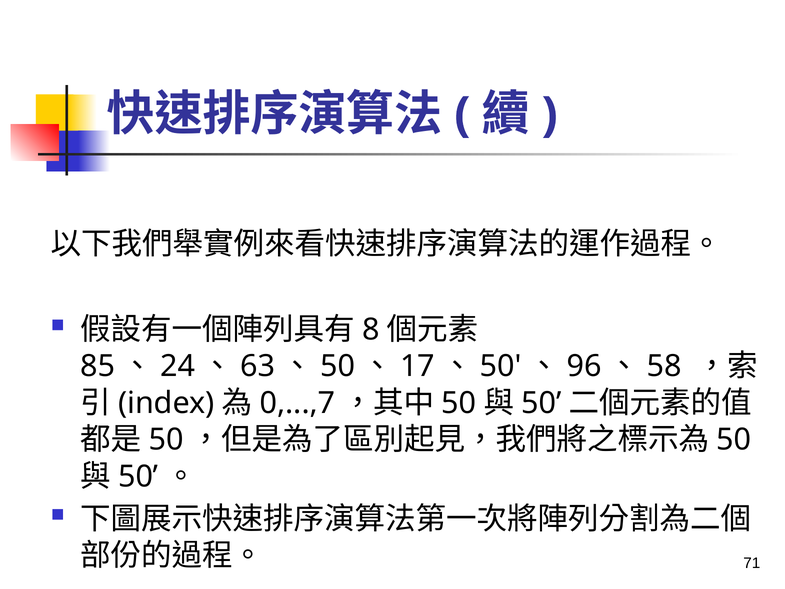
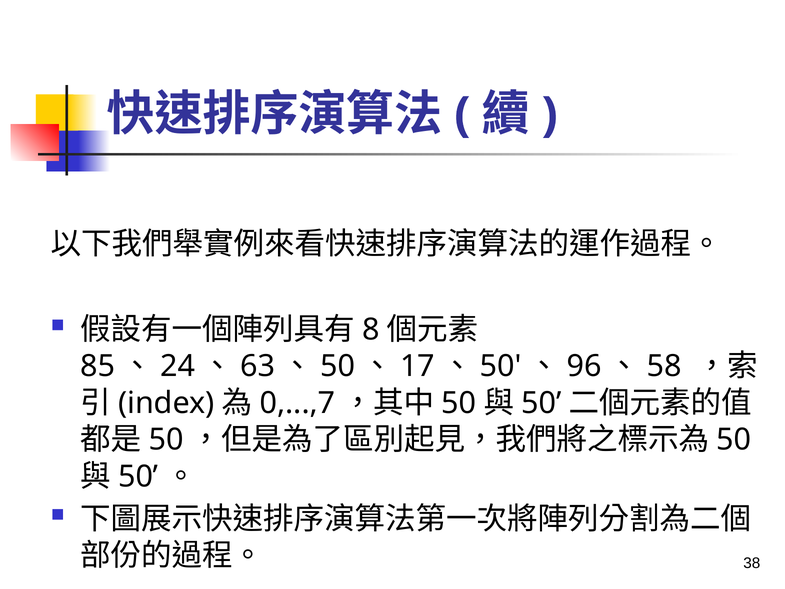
71: 71 -> 38 (752, 563)
